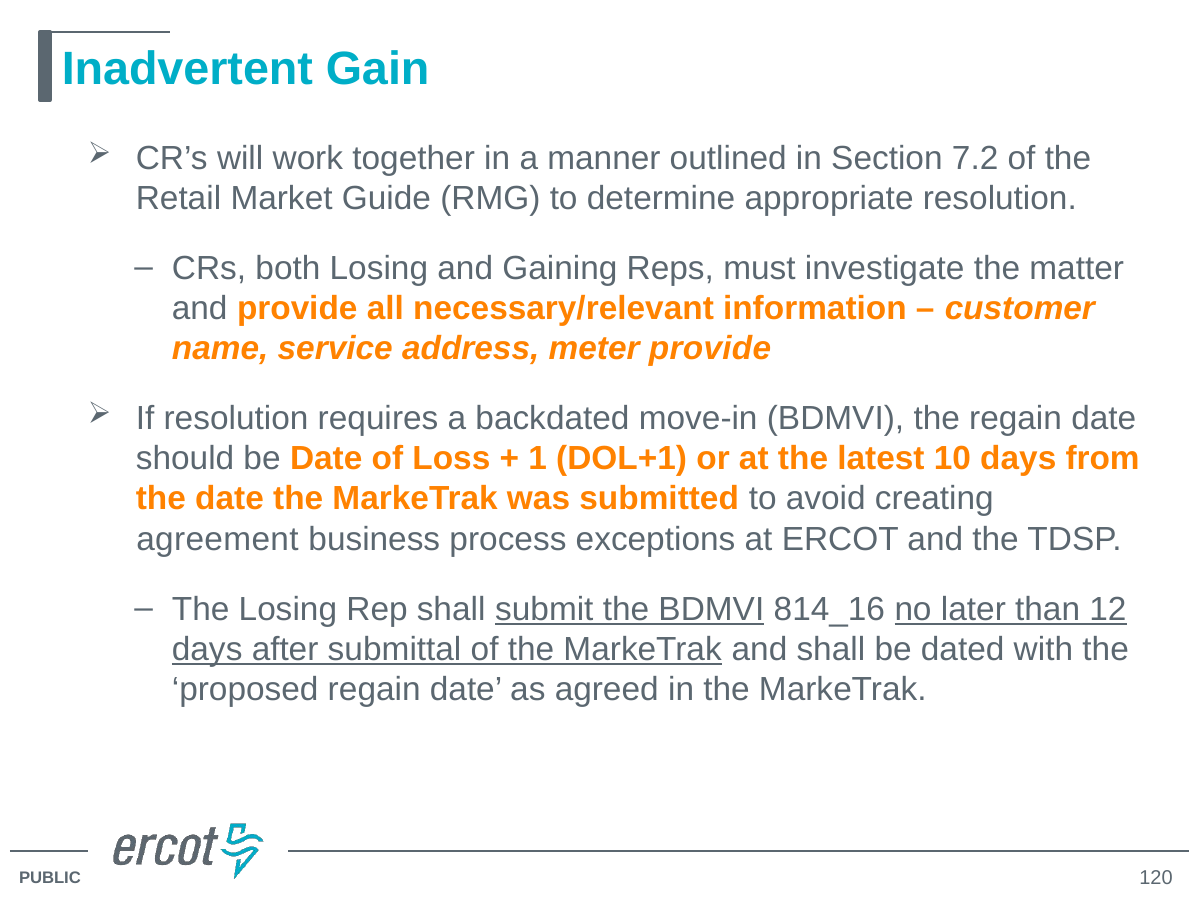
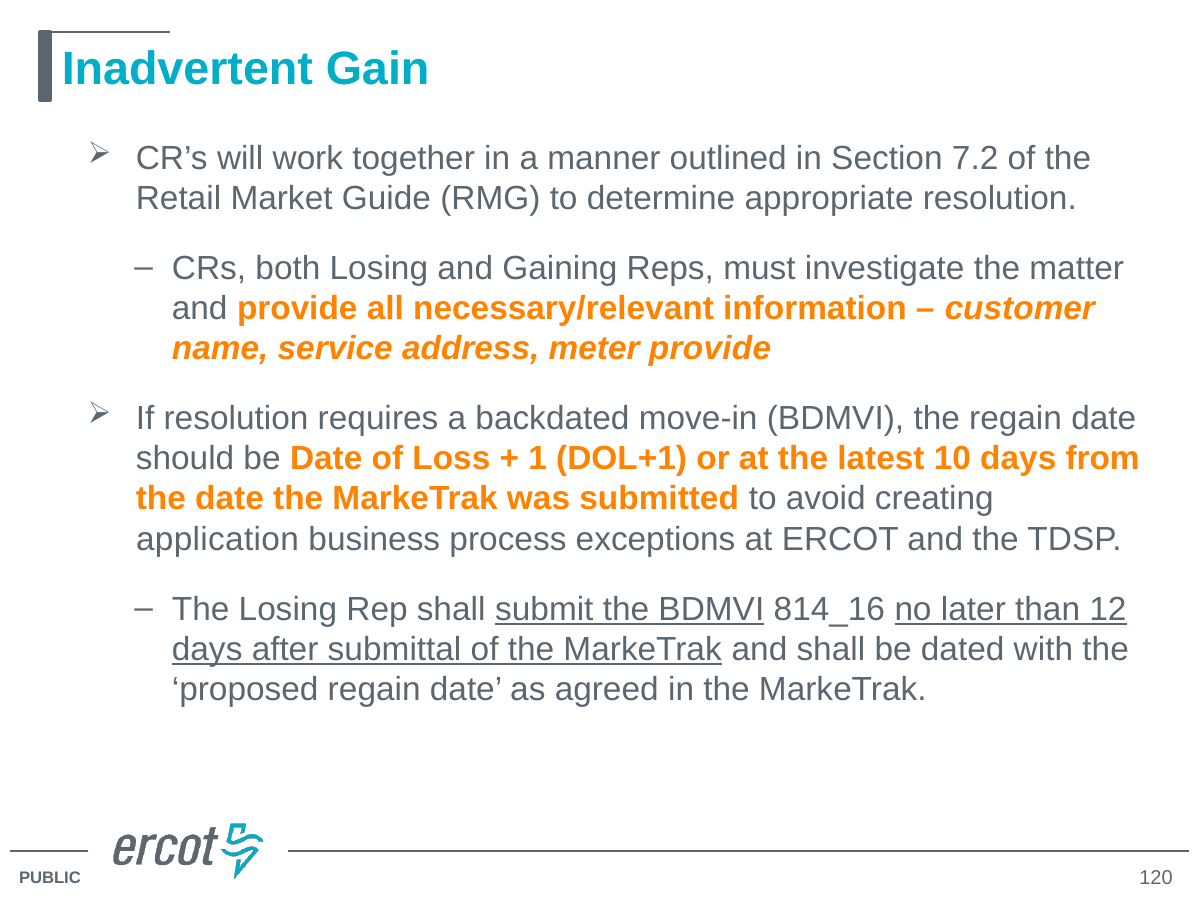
agreement: agreement -> application (217, 539)
